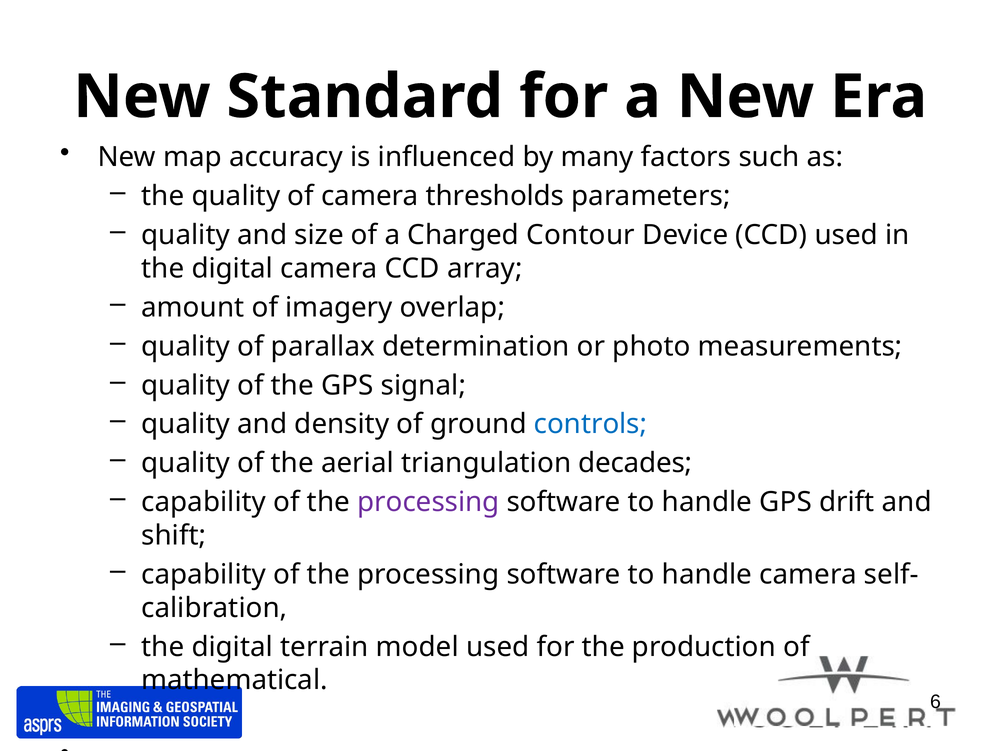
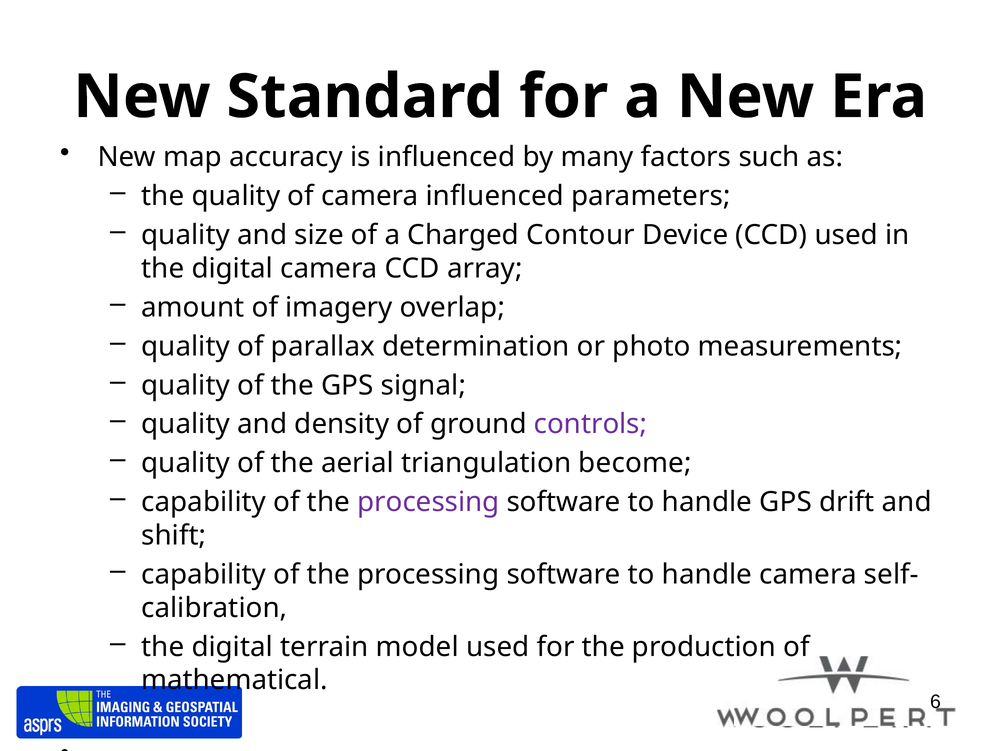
camera thresholds: thresholds -> influenced (495, 196)
controls colour: blue -> purple (591, 424)
decades: decades -> become (635, 463)
